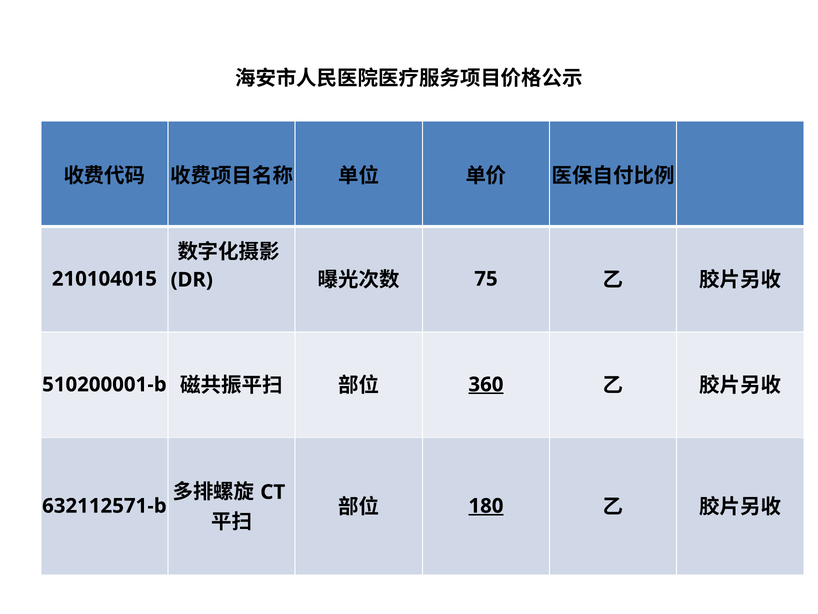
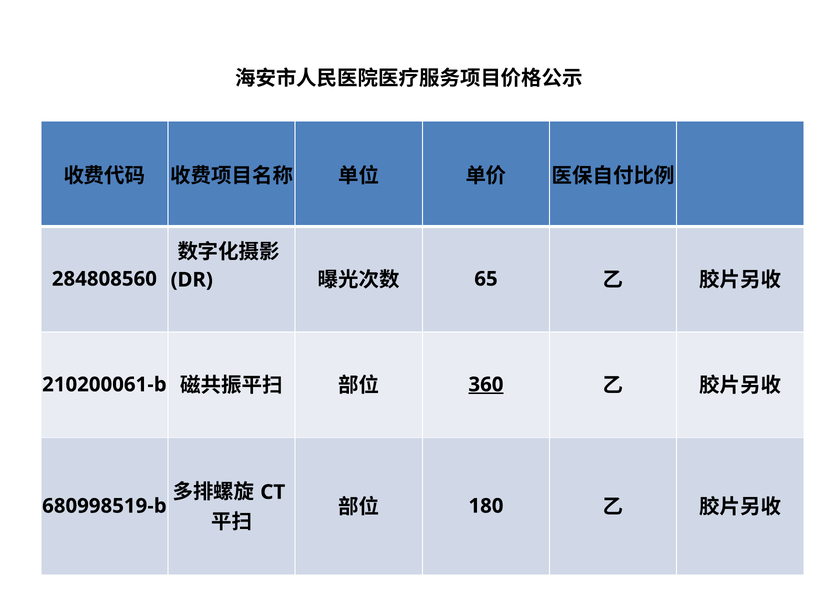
210104015: 210104015 -> 284808560 (104, 279)
75: 75 -> 65 (486, 279)
510200001-b: 510200001-b -> 210200061-b (104, 384)
180 underline: present -> none (486, 506)
632112571-b: 632112571-b -> 680998519-b (104, 506)
